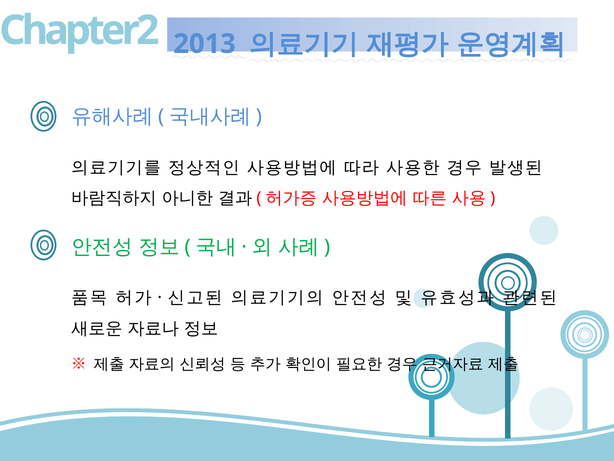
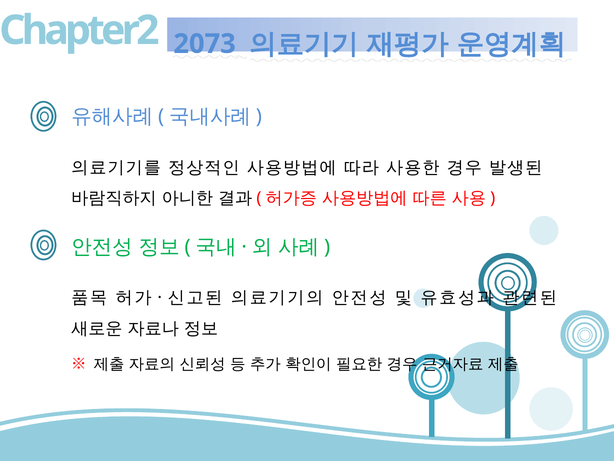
2013: 2013 -> 2073 (205, 44)
